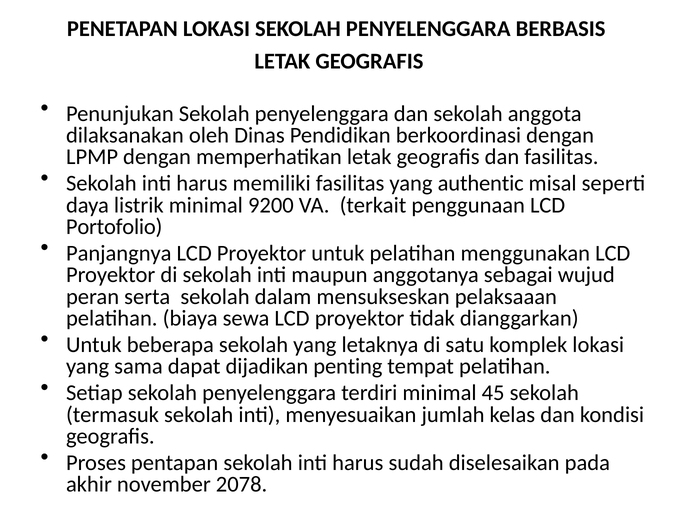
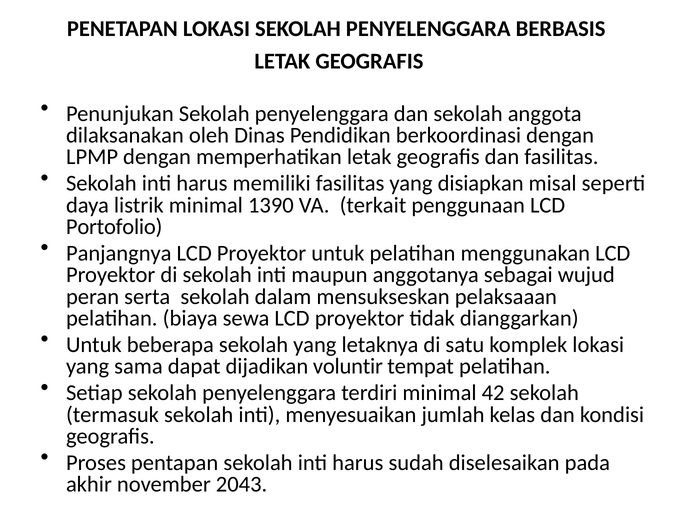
authentic: authentic -> disiapkan (481, 183)
9200: 9200 -> 1390 (271, 205)
penting: penting -> voluntir (348, 366)
45: 45 -> 42 (493, 393)
2078: 2078 -> 2043 (242, 484)
